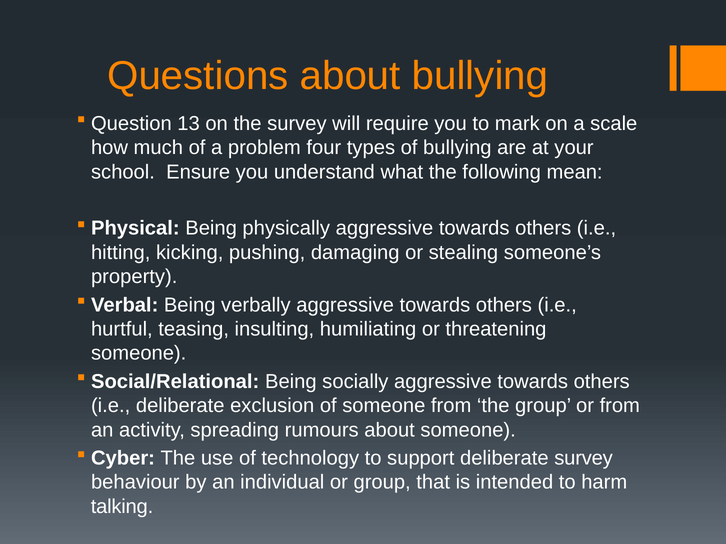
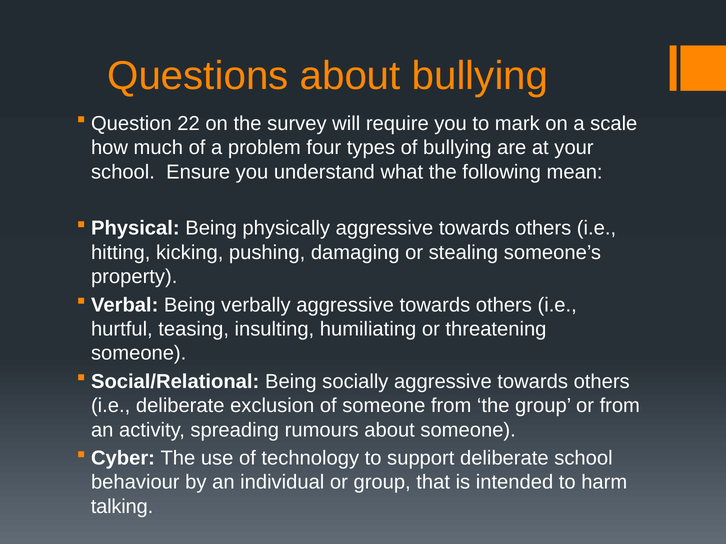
13: 13 -> 22 (189, 124)
deliberate survey: survey -> school (583, 459)
